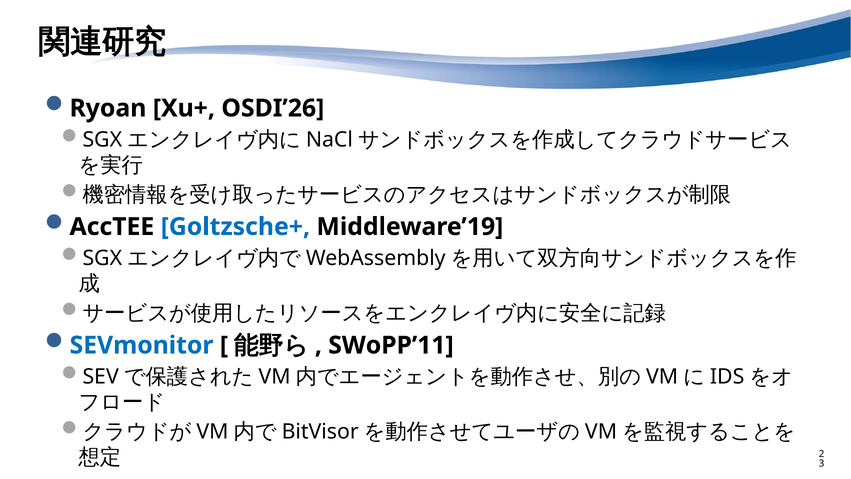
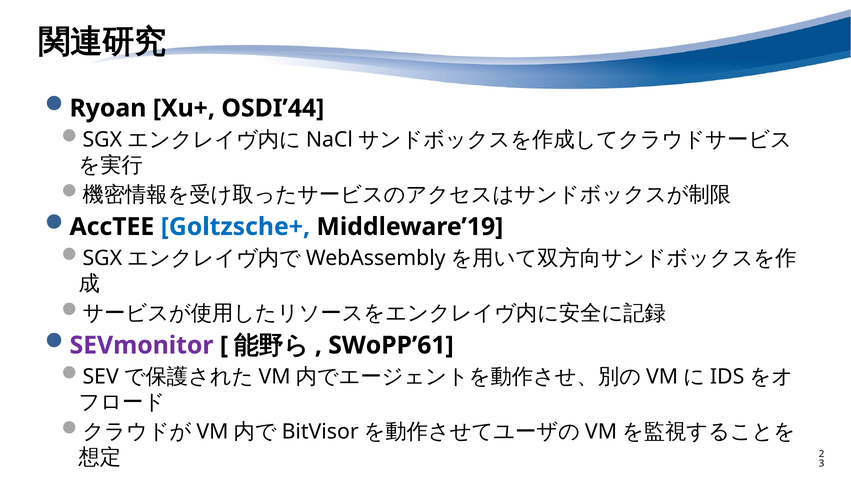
OSDI’26: OSDI’26 -> OSDI’44 (273, 108)
SEVmonitor colour: blue -> purple (141, 345)
SWoPP’11: SWoPP’11 -> SWoPP’61 (391, 345)
